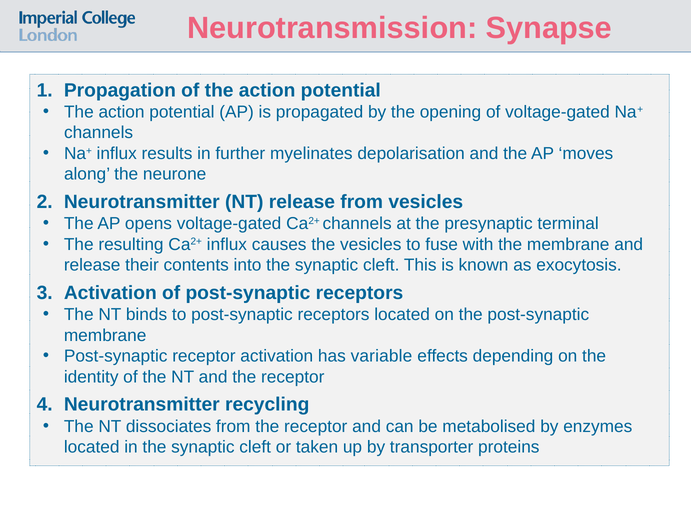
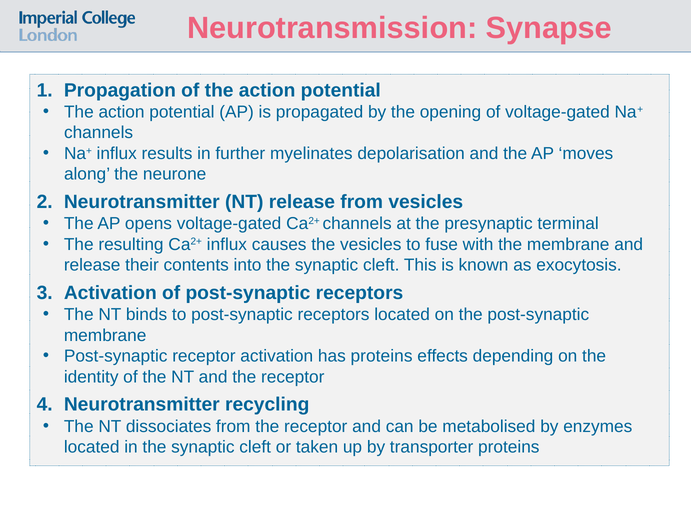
has variable: variable -> proteins (382, 356)
